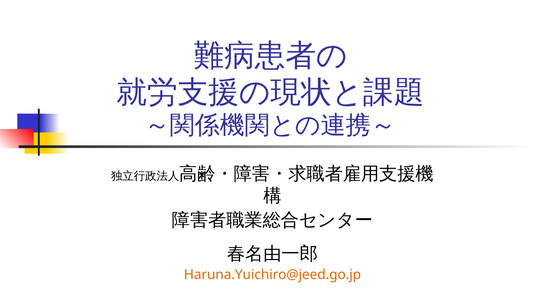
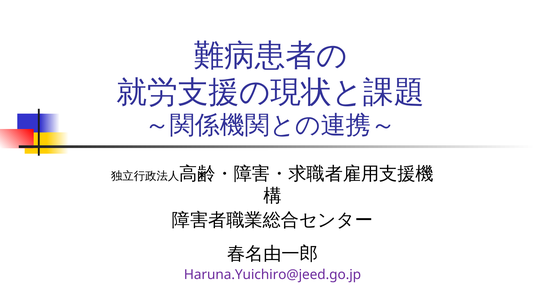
Haruna.Yuichiro@jeed.go.jp colour: orange -> purple (272, 275)
